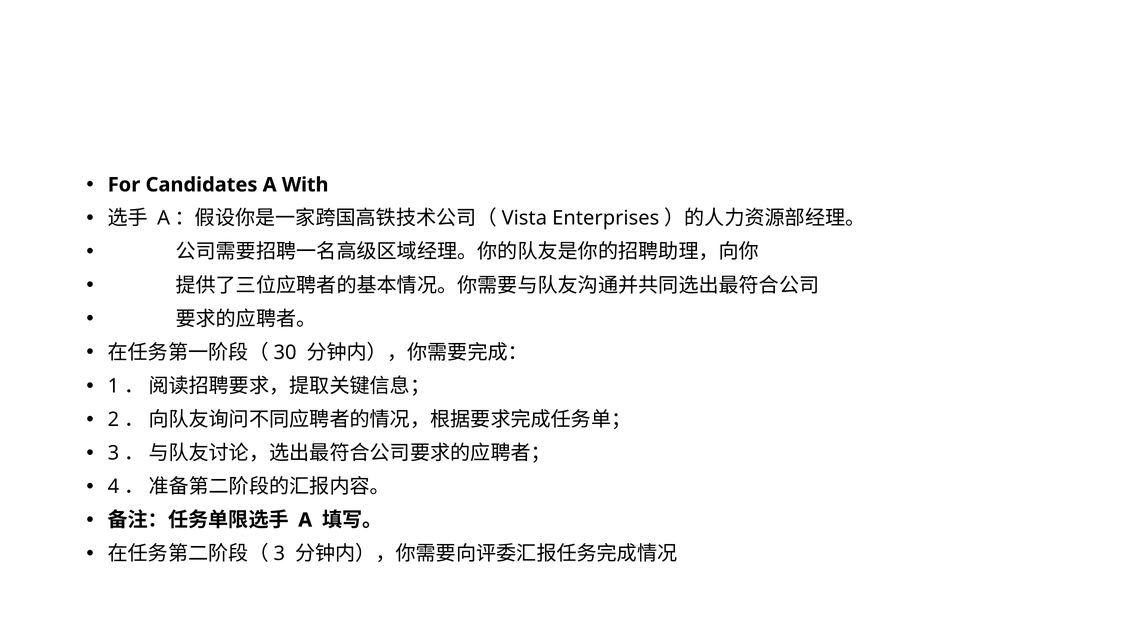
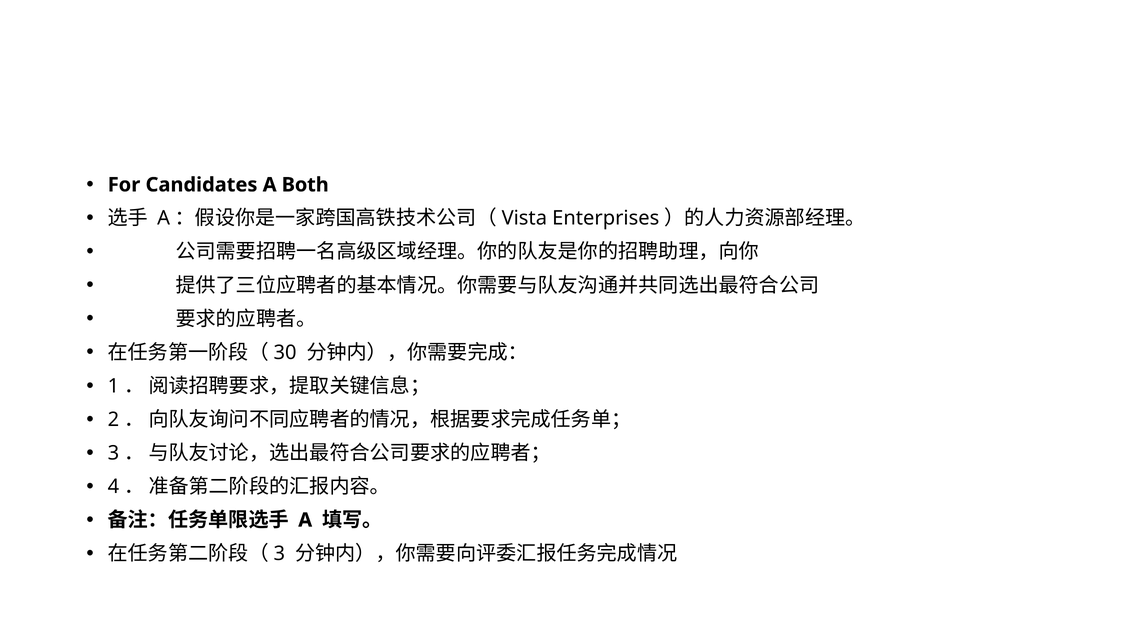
With: With -> Both (305, 185)
